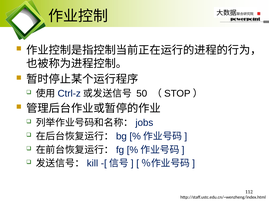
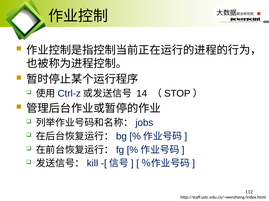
50: 50 -> 14 (142, 94)
